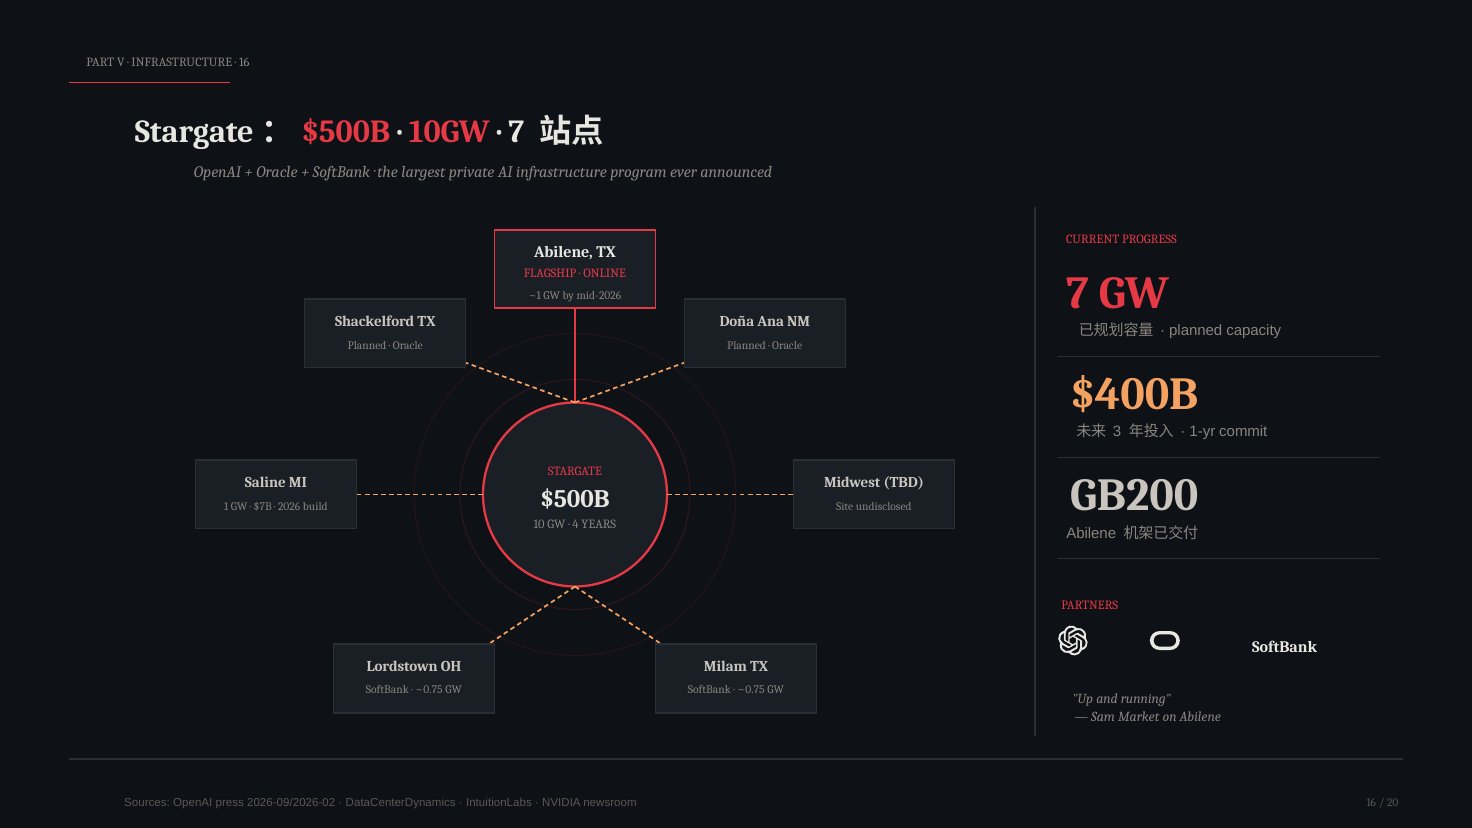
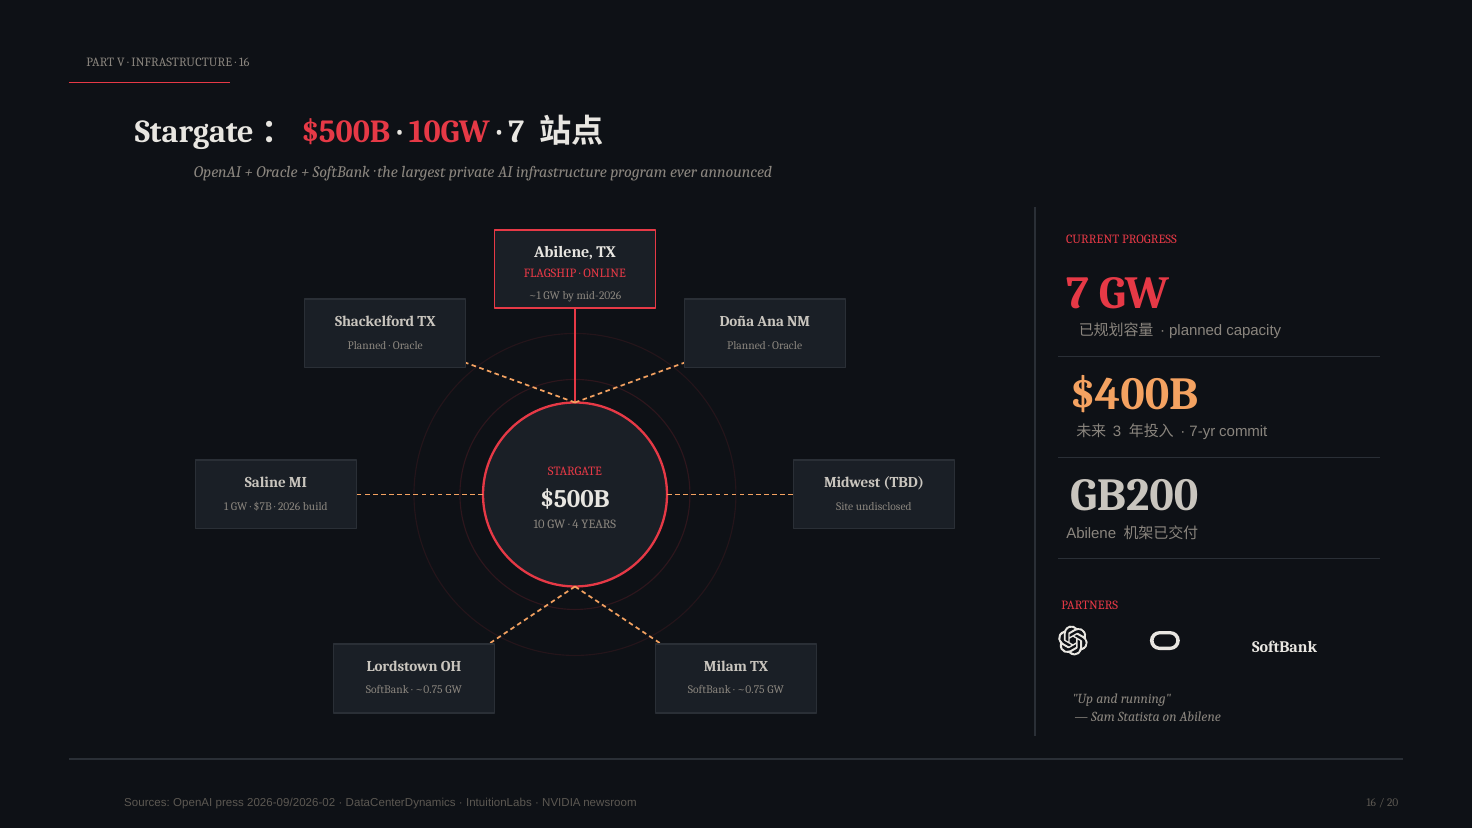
1-yr: 1-yr -> 7-yr (1202, 432)
Market: Market -> Statista (1139, 717)
